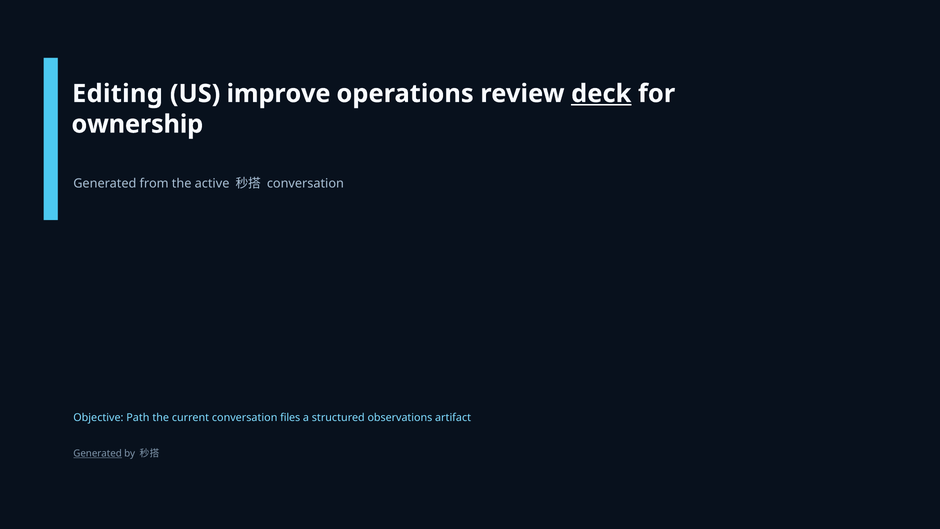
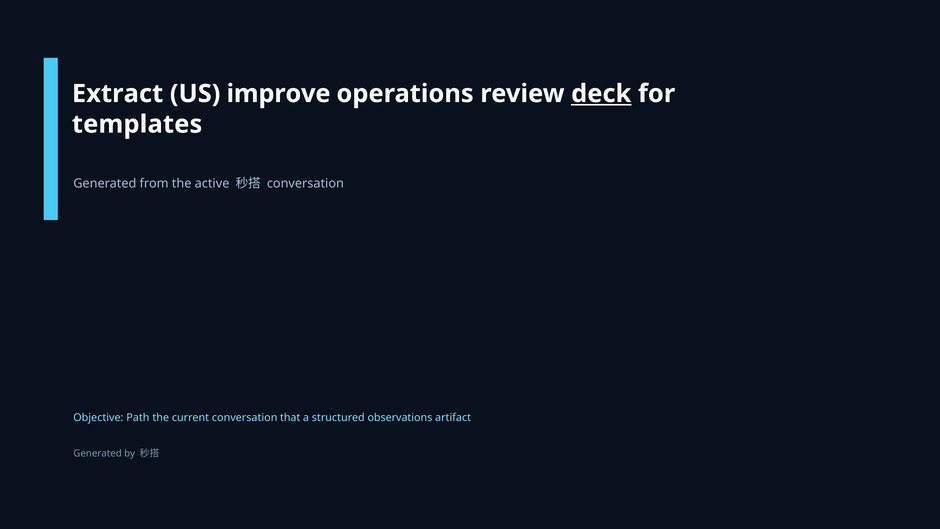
Editing: Editing -> Extract (118, 94)
ownership: ownership -> templates (137, 124)
files: files -> that (290, 417)
Generated underline: present -> none (98, 453)
